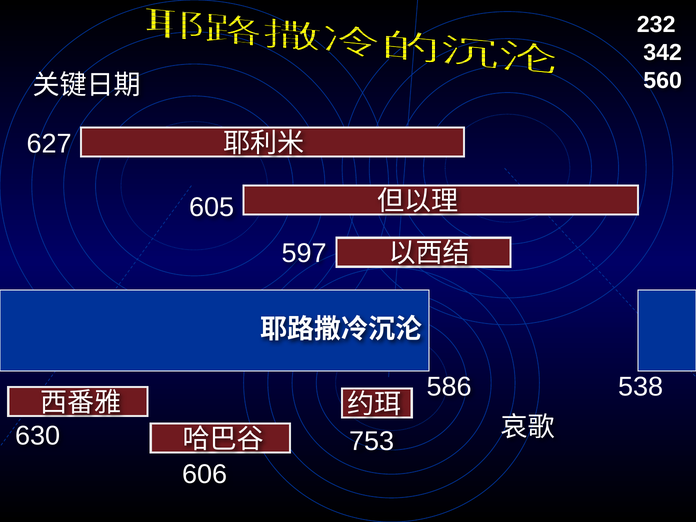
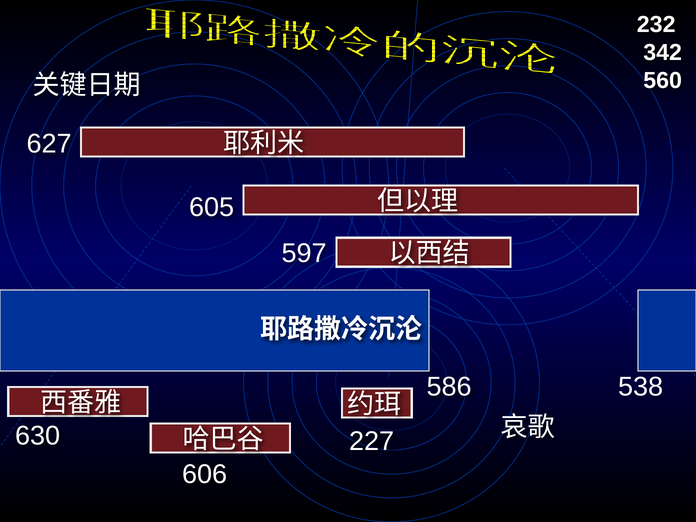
753: 753 -> 227 (372, 441)
